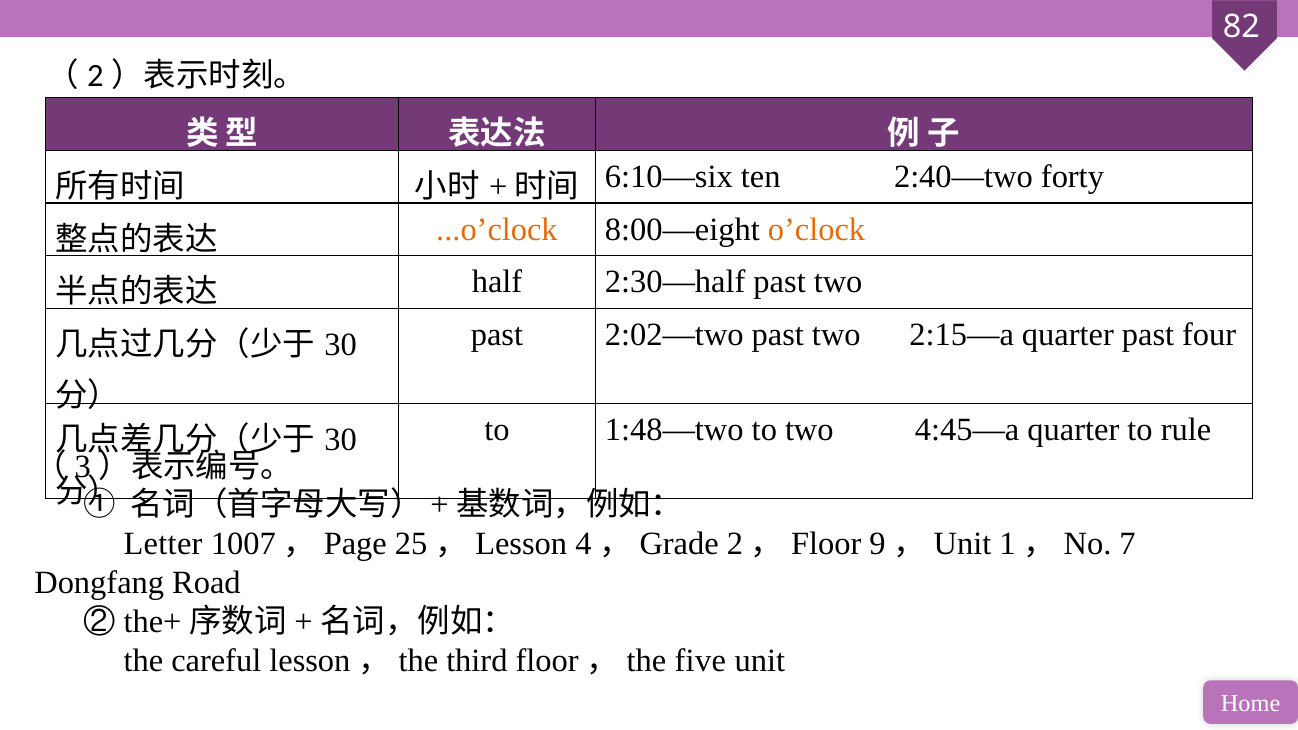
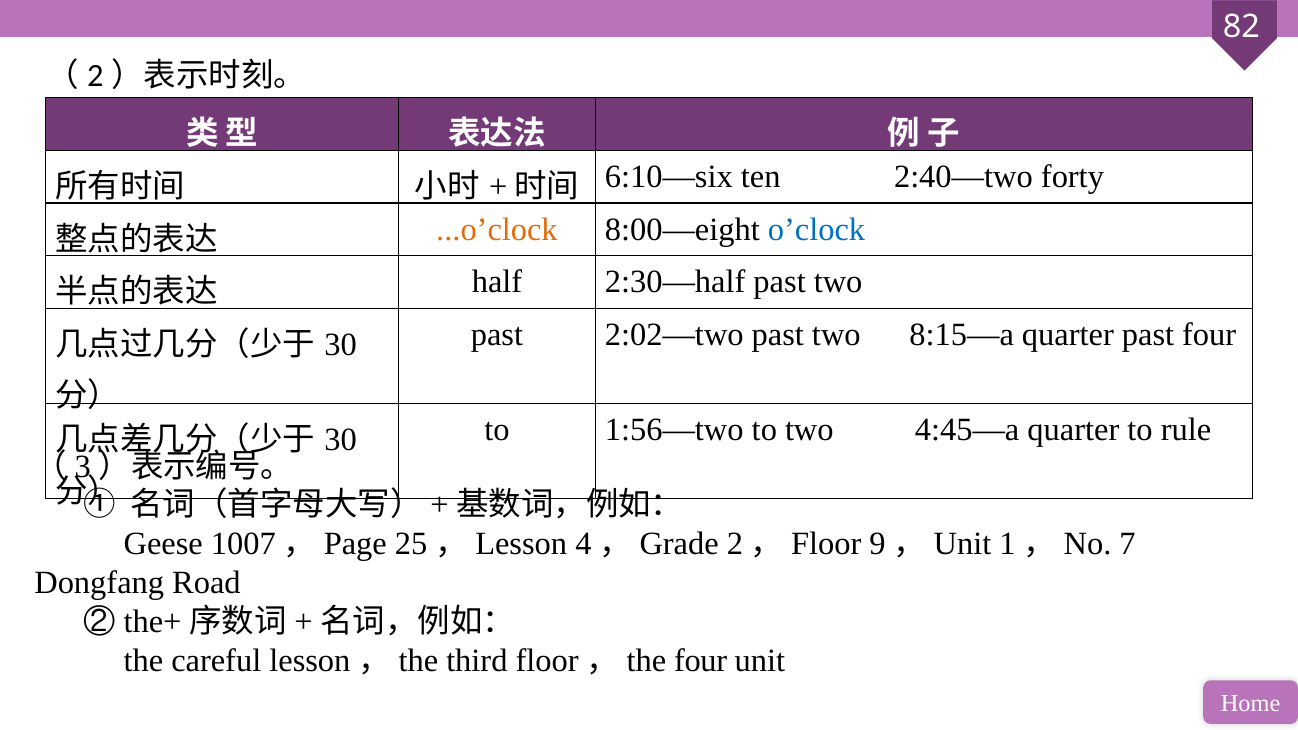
o’clock colour: orange -> blue (817, 230)
2:15—a: 2:15—a -> 8:15—a (962, 335)
1:48—two: 1:48—two -> 1:56—two (674, 430)
Letter: Letter -> Geese (163, 544)
floor，the five: five -> four (701, 661)
